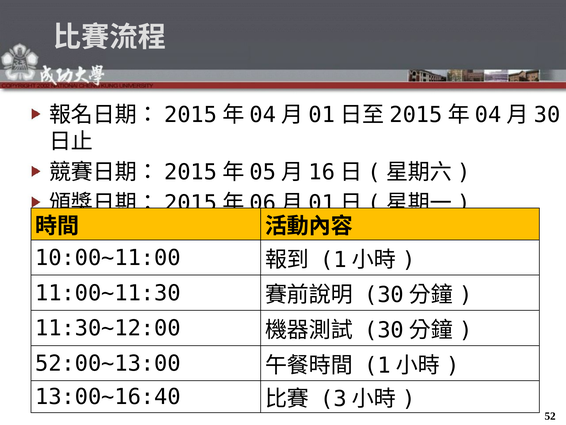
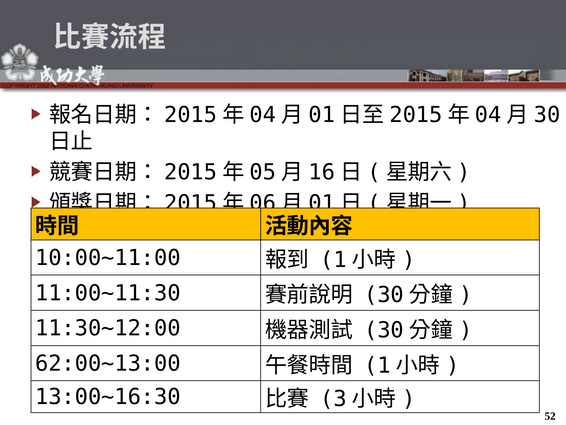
52:00~13:00: 52:00~13:00 -> 62:00~13:00 (108, 363)
13:00~16:40: 13:00~16:40 -> 13:00~16:30 (108, 397)
